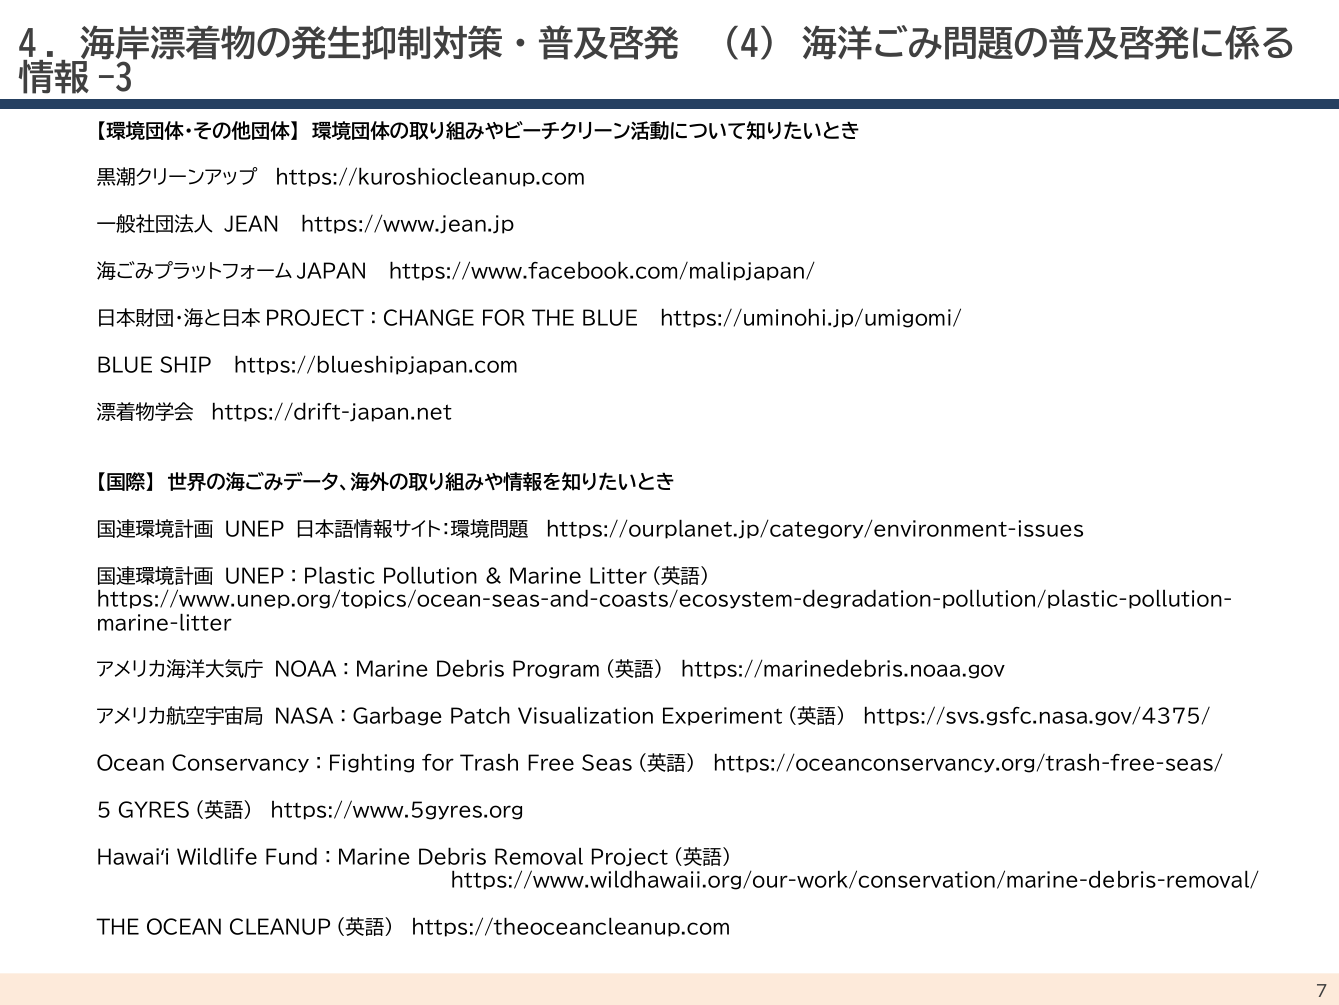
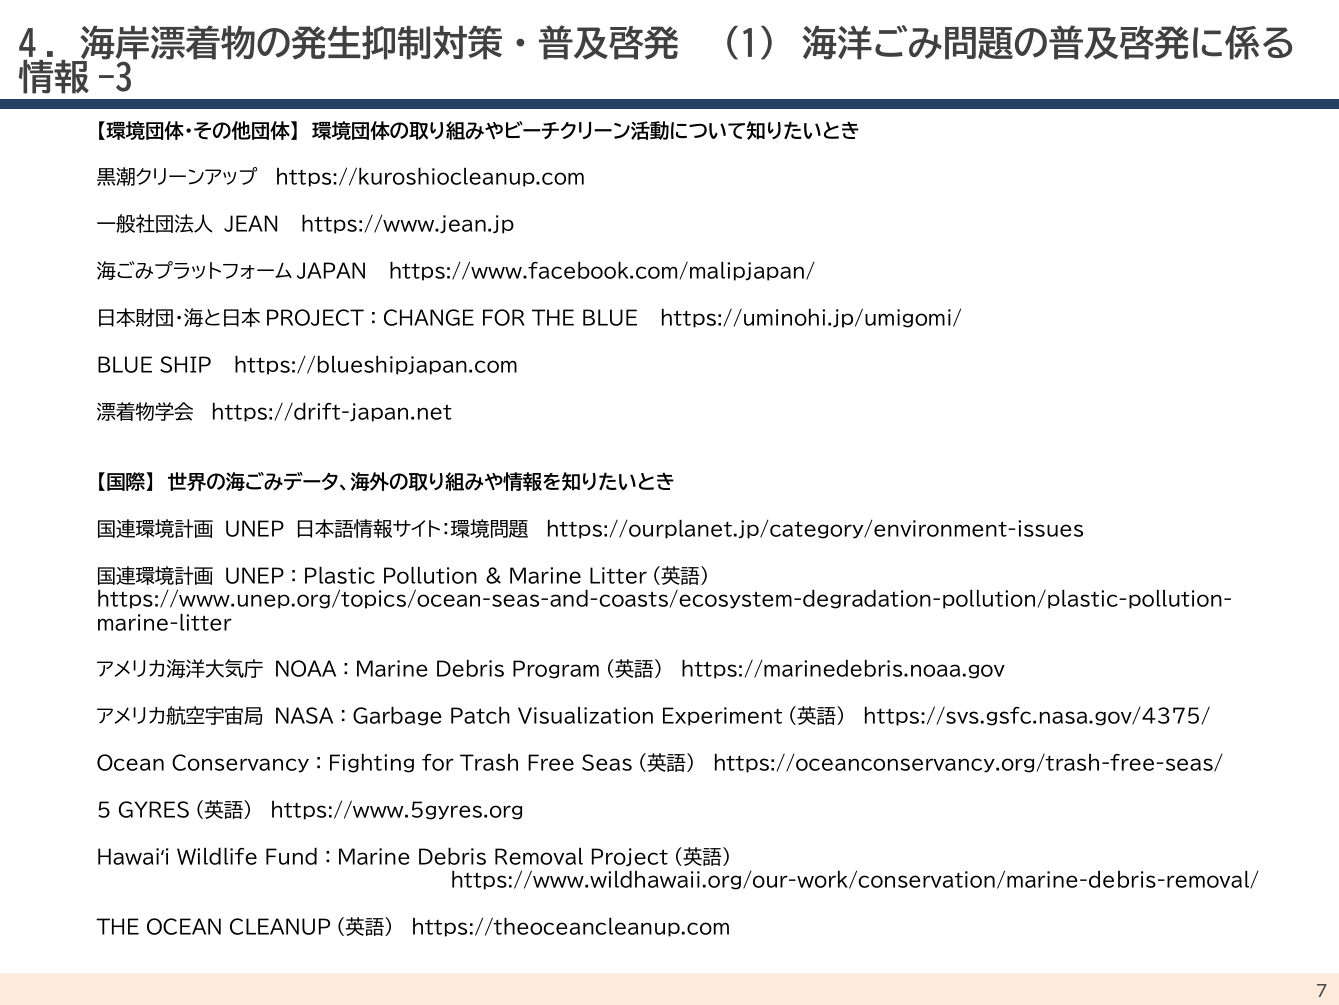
4: 4 -> 1 (749, 45)
